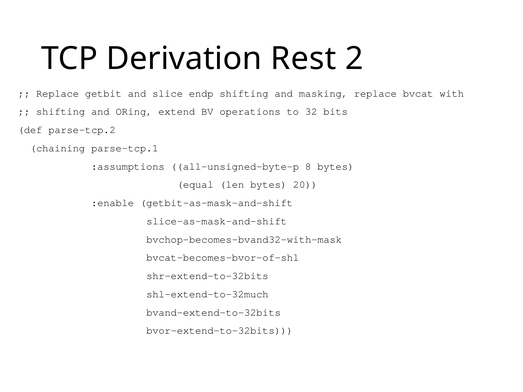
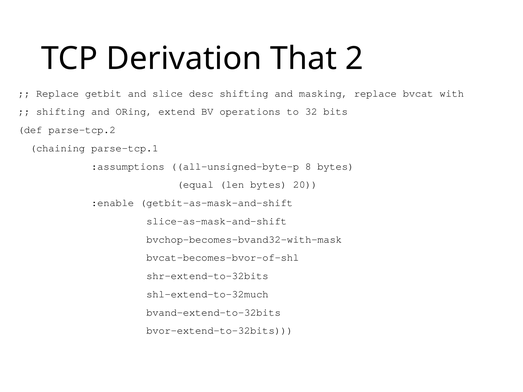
Rest: Rest -> That (304, 59)
endp: endp -> desc (201, 93)
